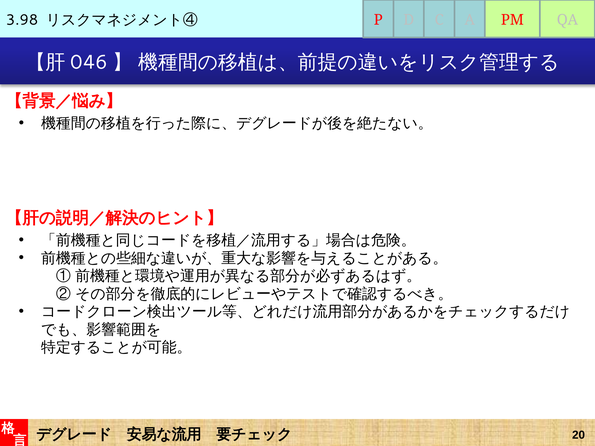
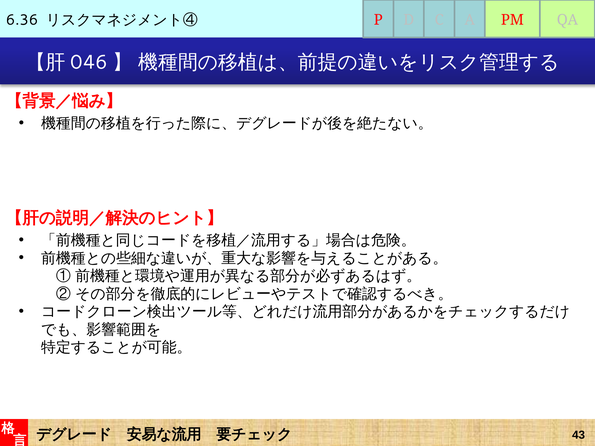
3.98: 3.98 -> 6.36 (22, 20)
20: 20 -> 43 (579, 435)
